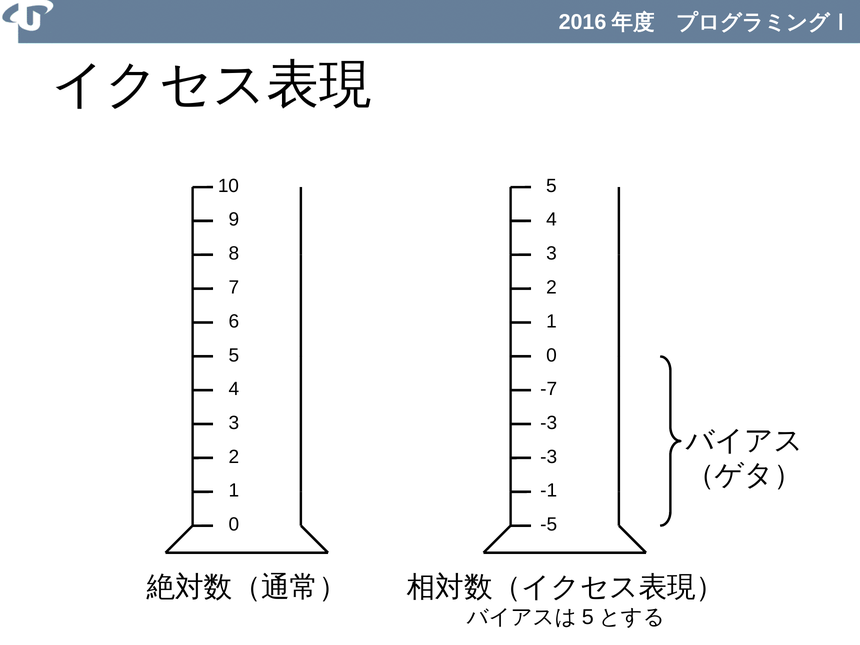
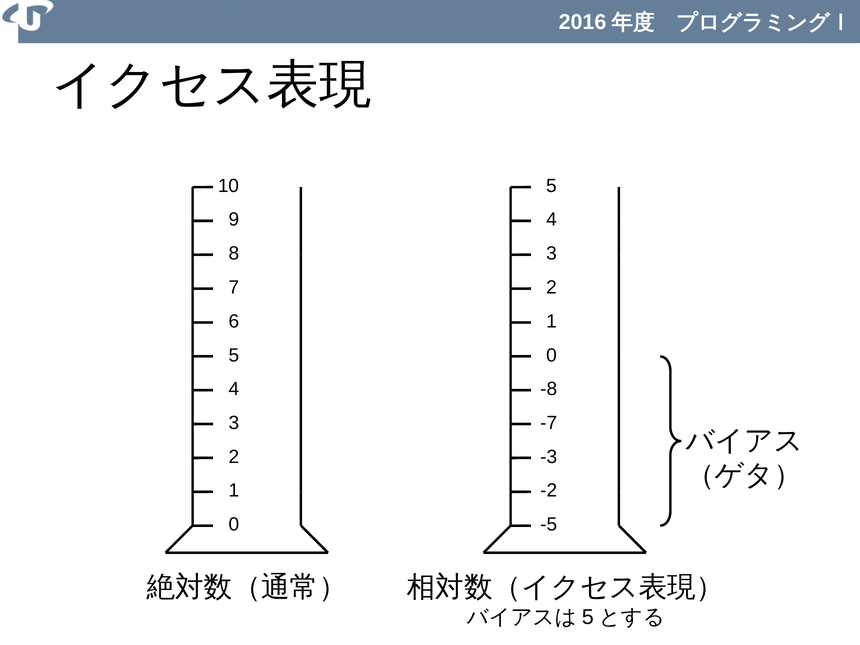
-7: -7 -> -8 (549, 389)
-3: -3 -> -7 (549, 423)
-1: -1 -> -2 (549, 491)
